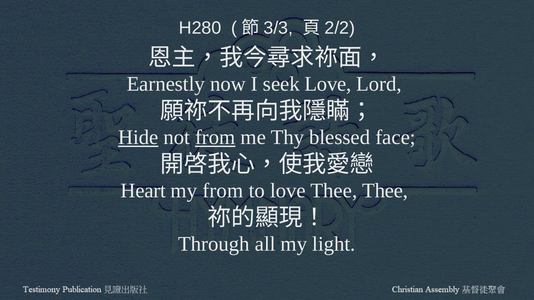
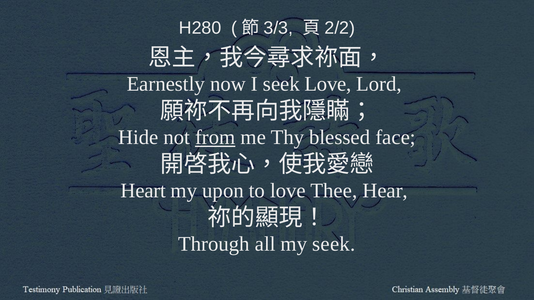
Hide underline: present -> none (138, 138)
my from: from -> upon (223, 191)
Thee Thee: Thee -> Hear (385, 191)
my light: light -> seek (334, 244)
